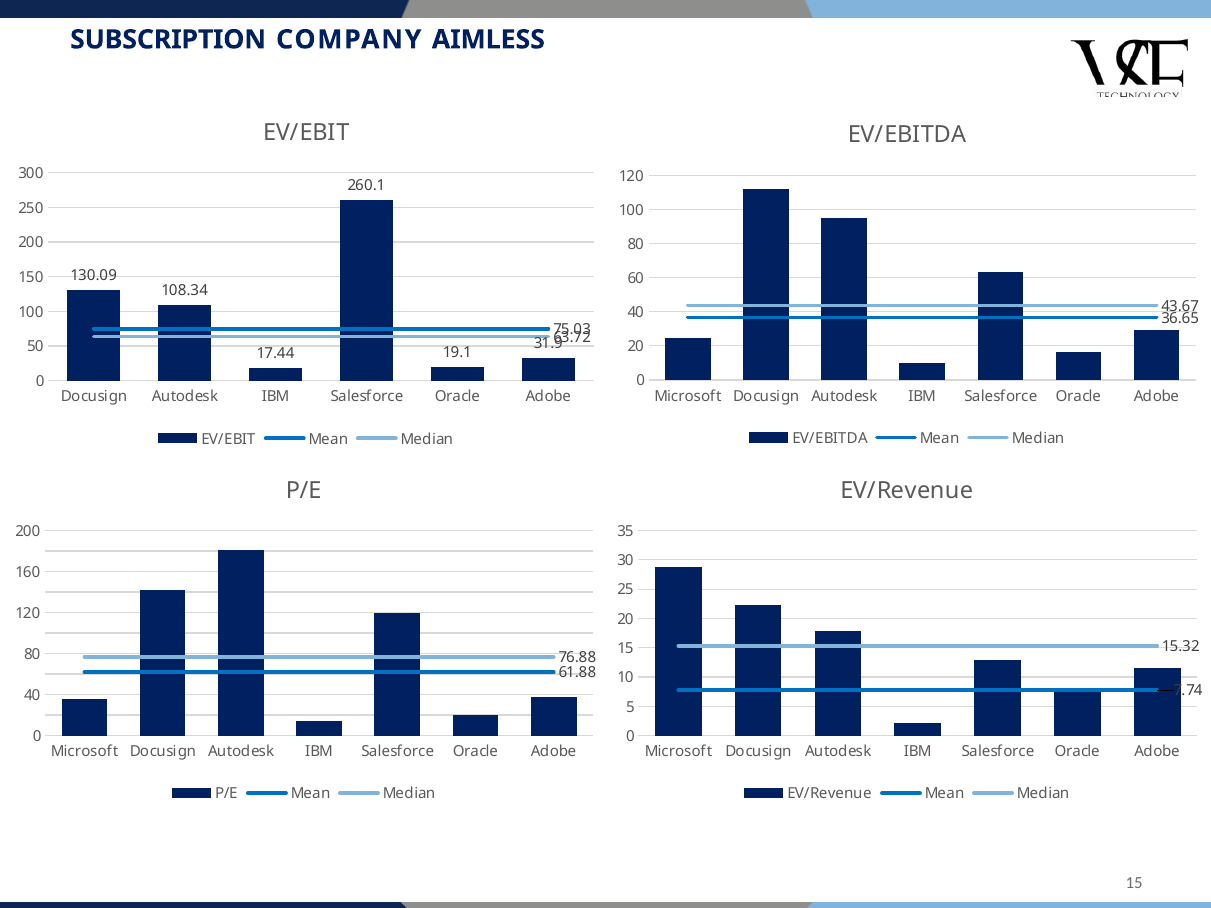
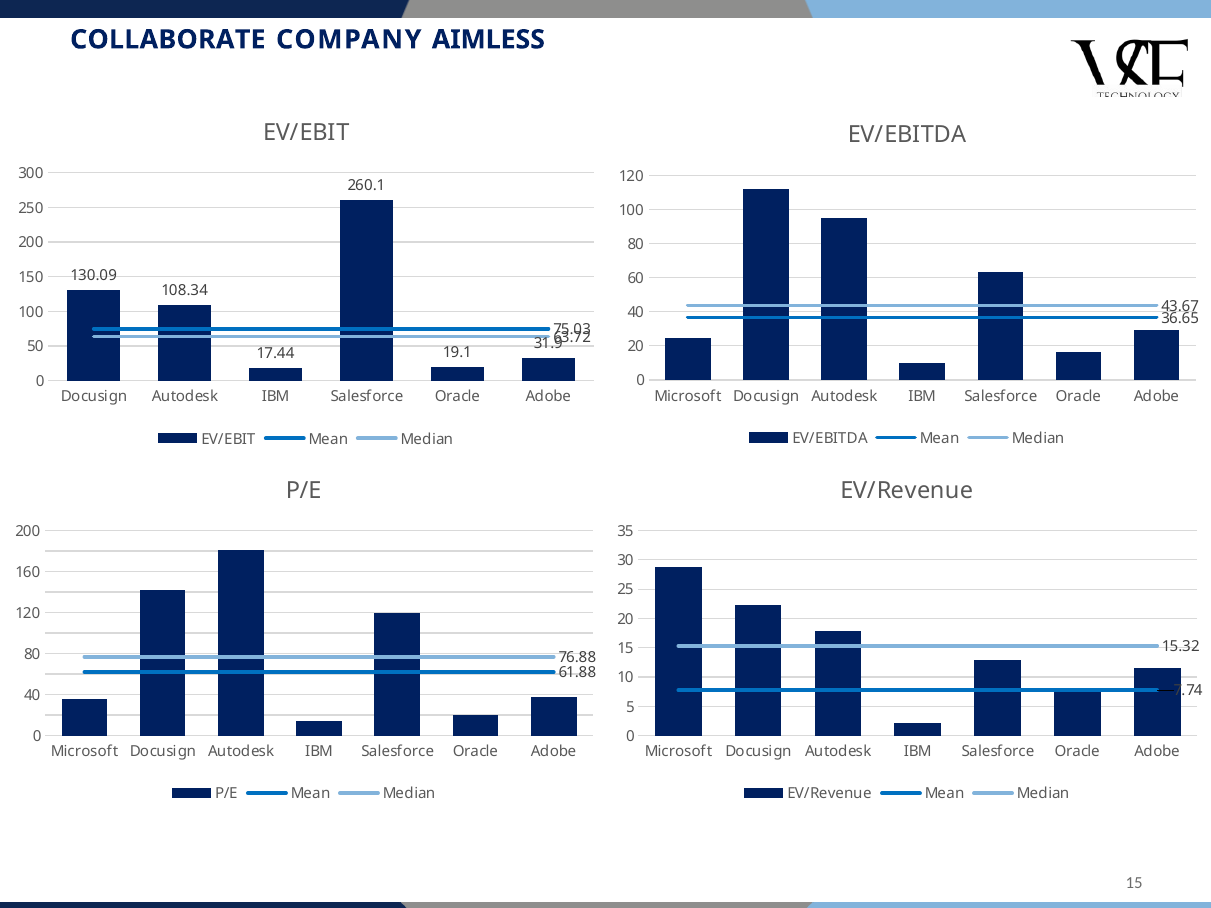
SUBSCRIPTION: SUBSCRIPTION -> COLLABORATE (168, 40)
